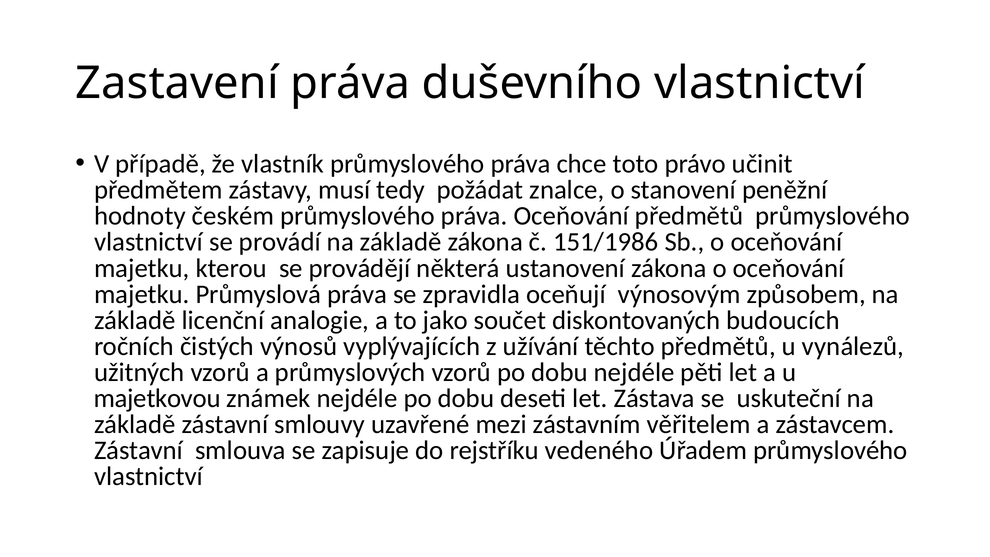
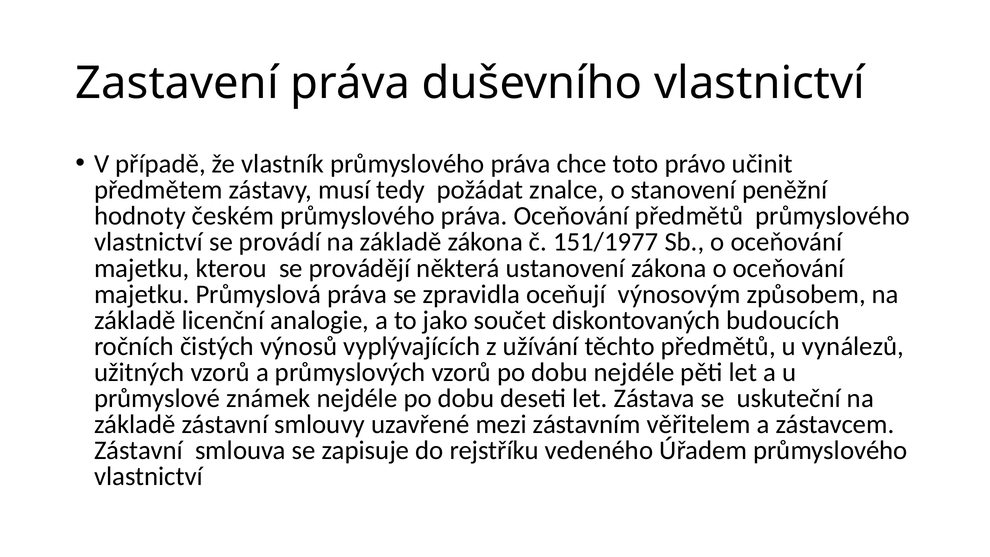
151/1986: 151/1986 -> 151/1977 (606, 242)
majetkovou: majetkovou -> průmyslové (157, 398)
